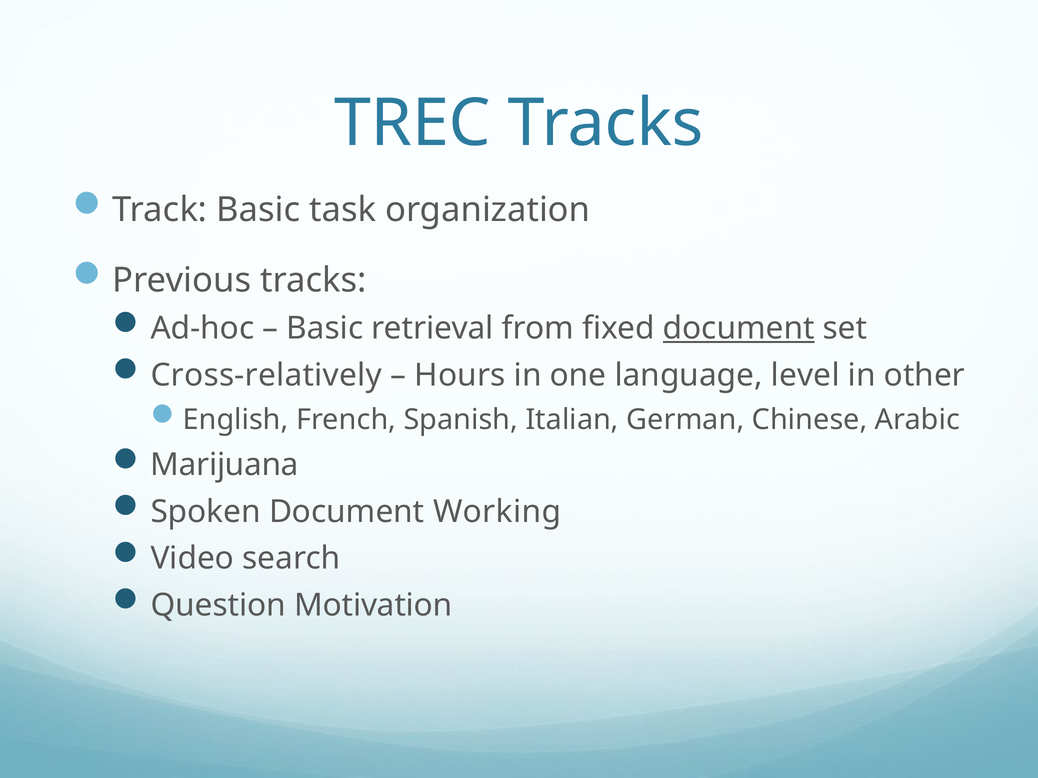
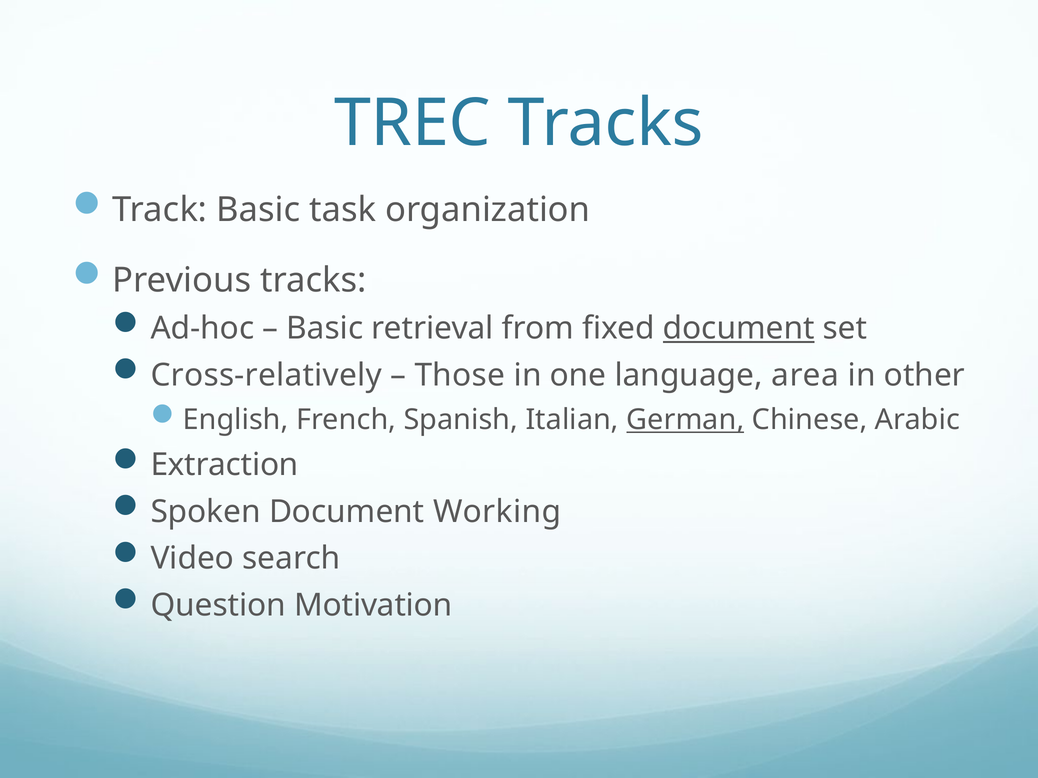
Hours: Hours -> Those (460, 375)
level: level -> area (805, 375)
German underline: none -> present (685, 420)
Marijuana: Marijuana -> Extraction (225, 465)
